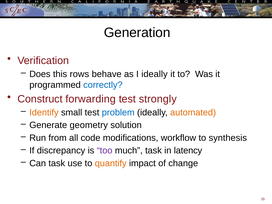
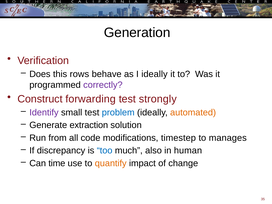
correctly colour: blue -> purple (103, 85)
Identify colour: orange -> purple (44, 112)
geometry: geometry -> extraction (89, 125)
workflow: workflow -> timestep (178, 138)
synthesis: synthesis -> manages (228, 138)
too colour: purple -> blue (105, 151)
much task: task -> also (153, 151)
latency: latency -> human (188, 151)
Can task: task -> time (57, 163)
